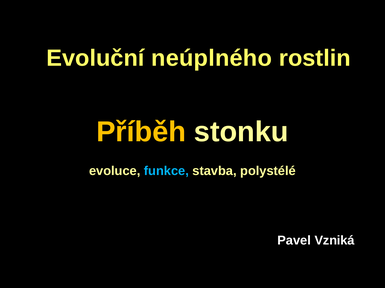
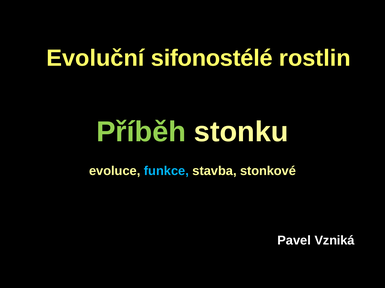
neúplného: neúplného -> sifonostélé (212, 58)
Příběh colour: yellow -> light green (141, 132)
polystélé: polystélé -> stonkové (268, 171)
